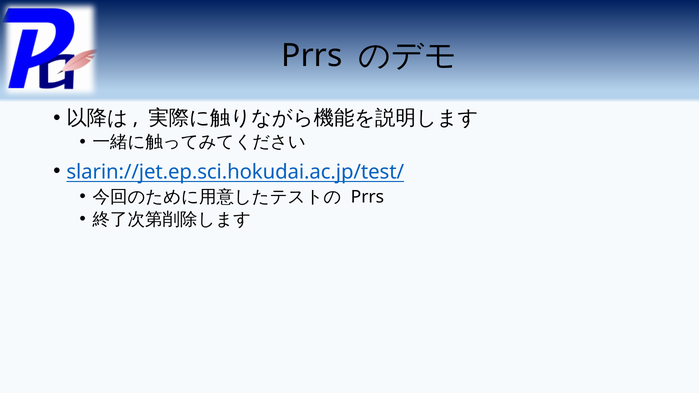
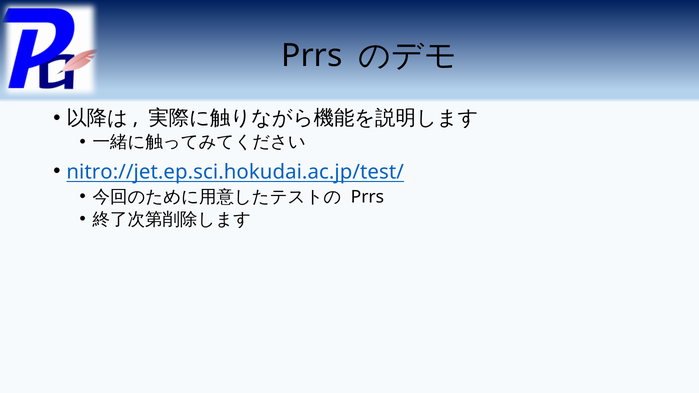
slarin://jet.ep.sci.hokudai.ac.jp/test/: slarin://jet.ep.sci.hokudai.ac.jp/test/ -> nitro://jet.ep.sci.hokudai.ac.jp/test/ (235, 172)
